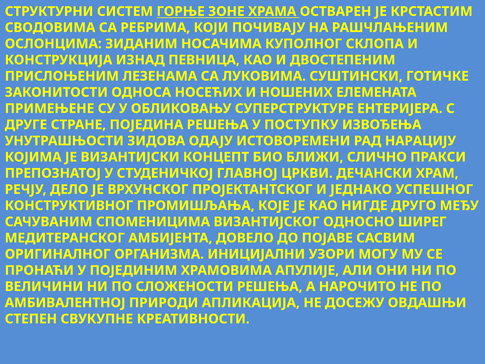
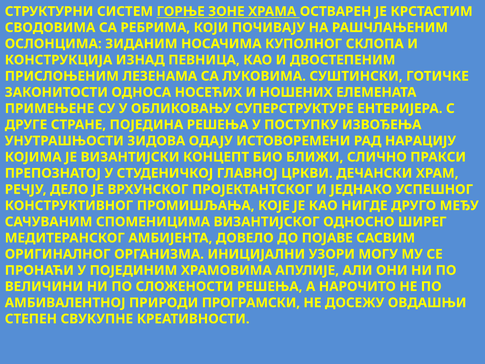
АПЛИКАЦИЈА: АПЛИКАЦИЈА -> ПРОГРАМСКИ (251, 303)
